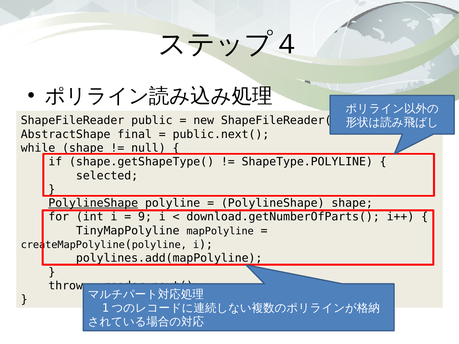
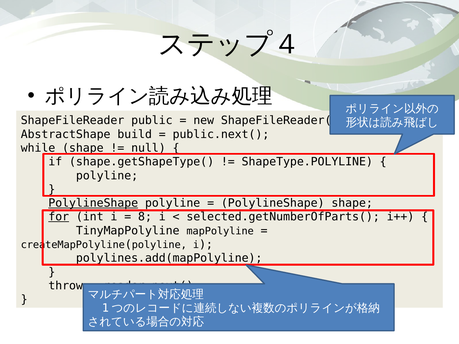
final: final -> build (135, 134)
selected: selected -> polyline (107, 176)
for underline: none -> present (59, 217)
9: 9 -> 8 (145, 217)
download.getNumberOfParts(: download.getNumberOfParts( -> selected.getNumberOfParts( (283, 217)
